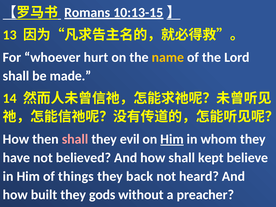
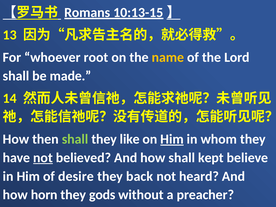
hurt: hurt -> root (96, 57)
shall colour: pink -> light green (75, 139)
evil: evil -> like (130, 139)
not underline: none -> present (43, 158)
things: things -> desire (76, 176)
built: built -> horn (44, 195)
